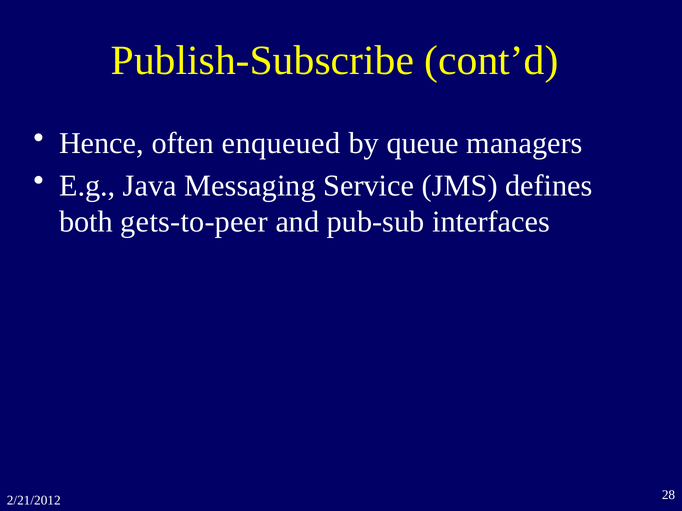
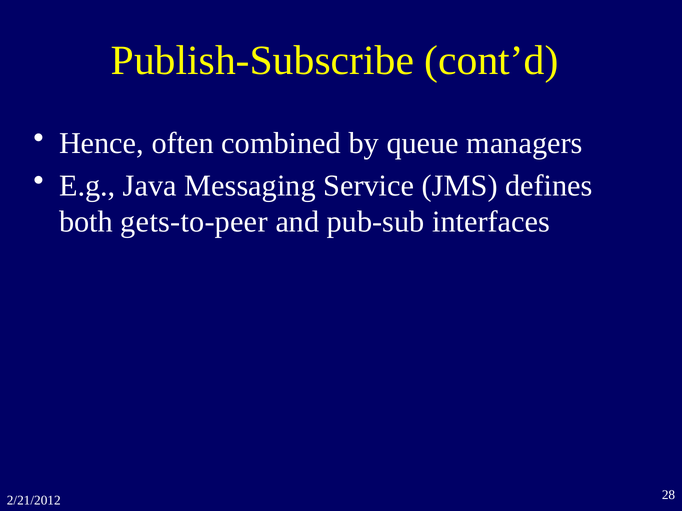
enqueued: enqueued -> combined (281, 143)
